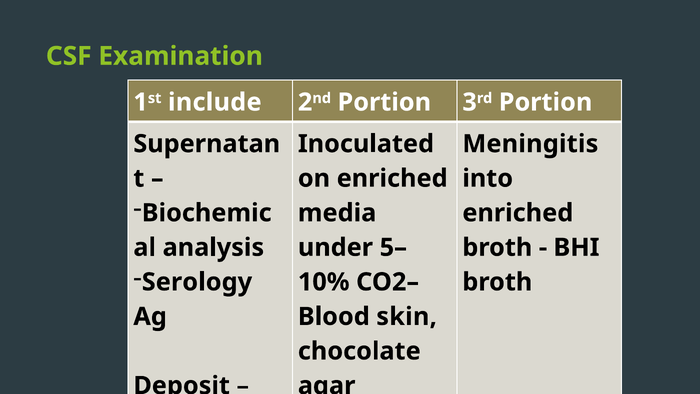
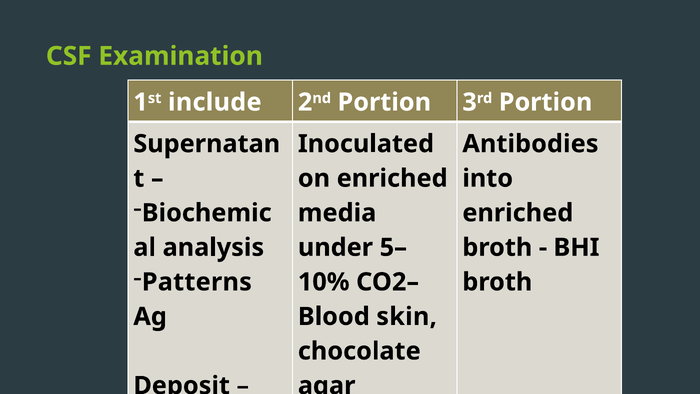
Meningitis: Meningitis -> Antibodies (530, 144)
Serology: Serology -> Patterns (197, 282)
